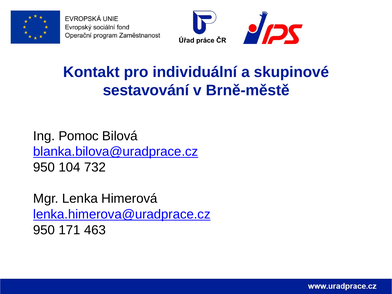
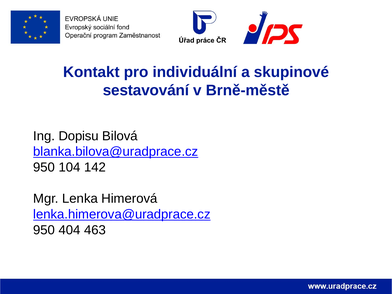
Pomoc: Pomoc -> Dopisu (79, 136)
732: 732 -> 142 (95, 167)
171: 171 -> 404 (70, 230)
